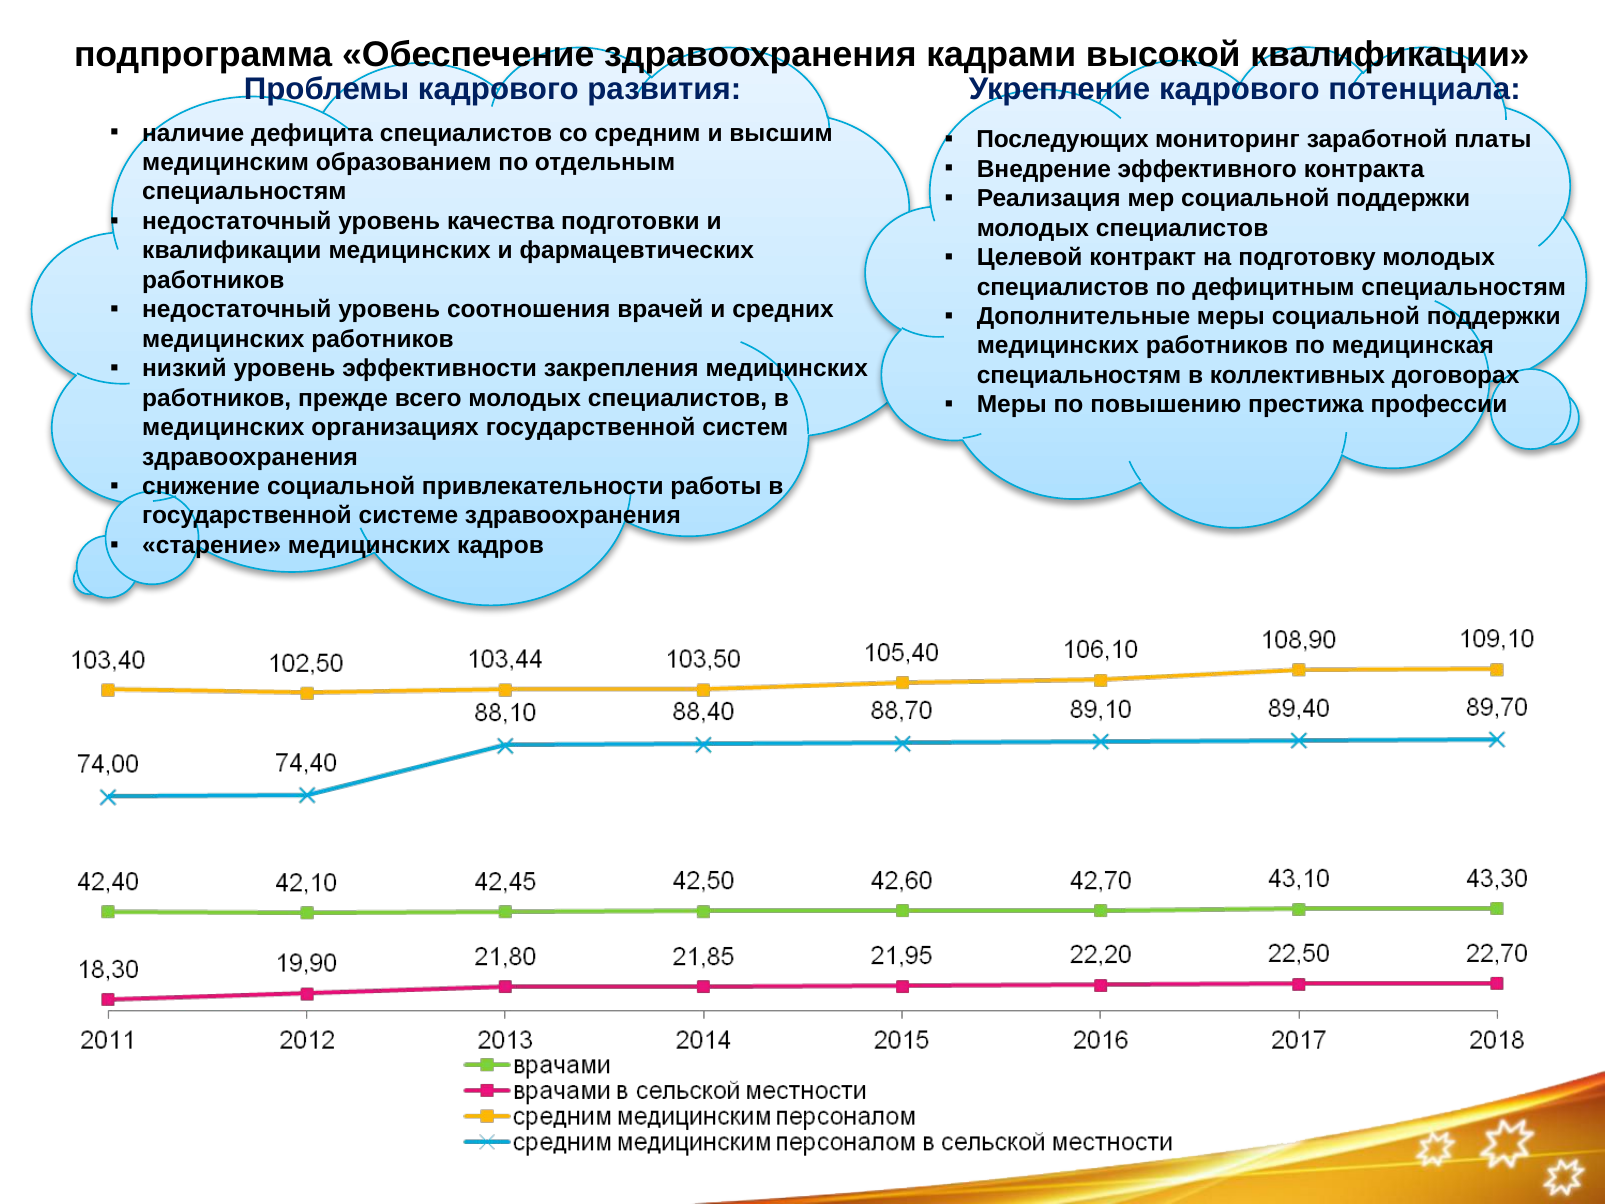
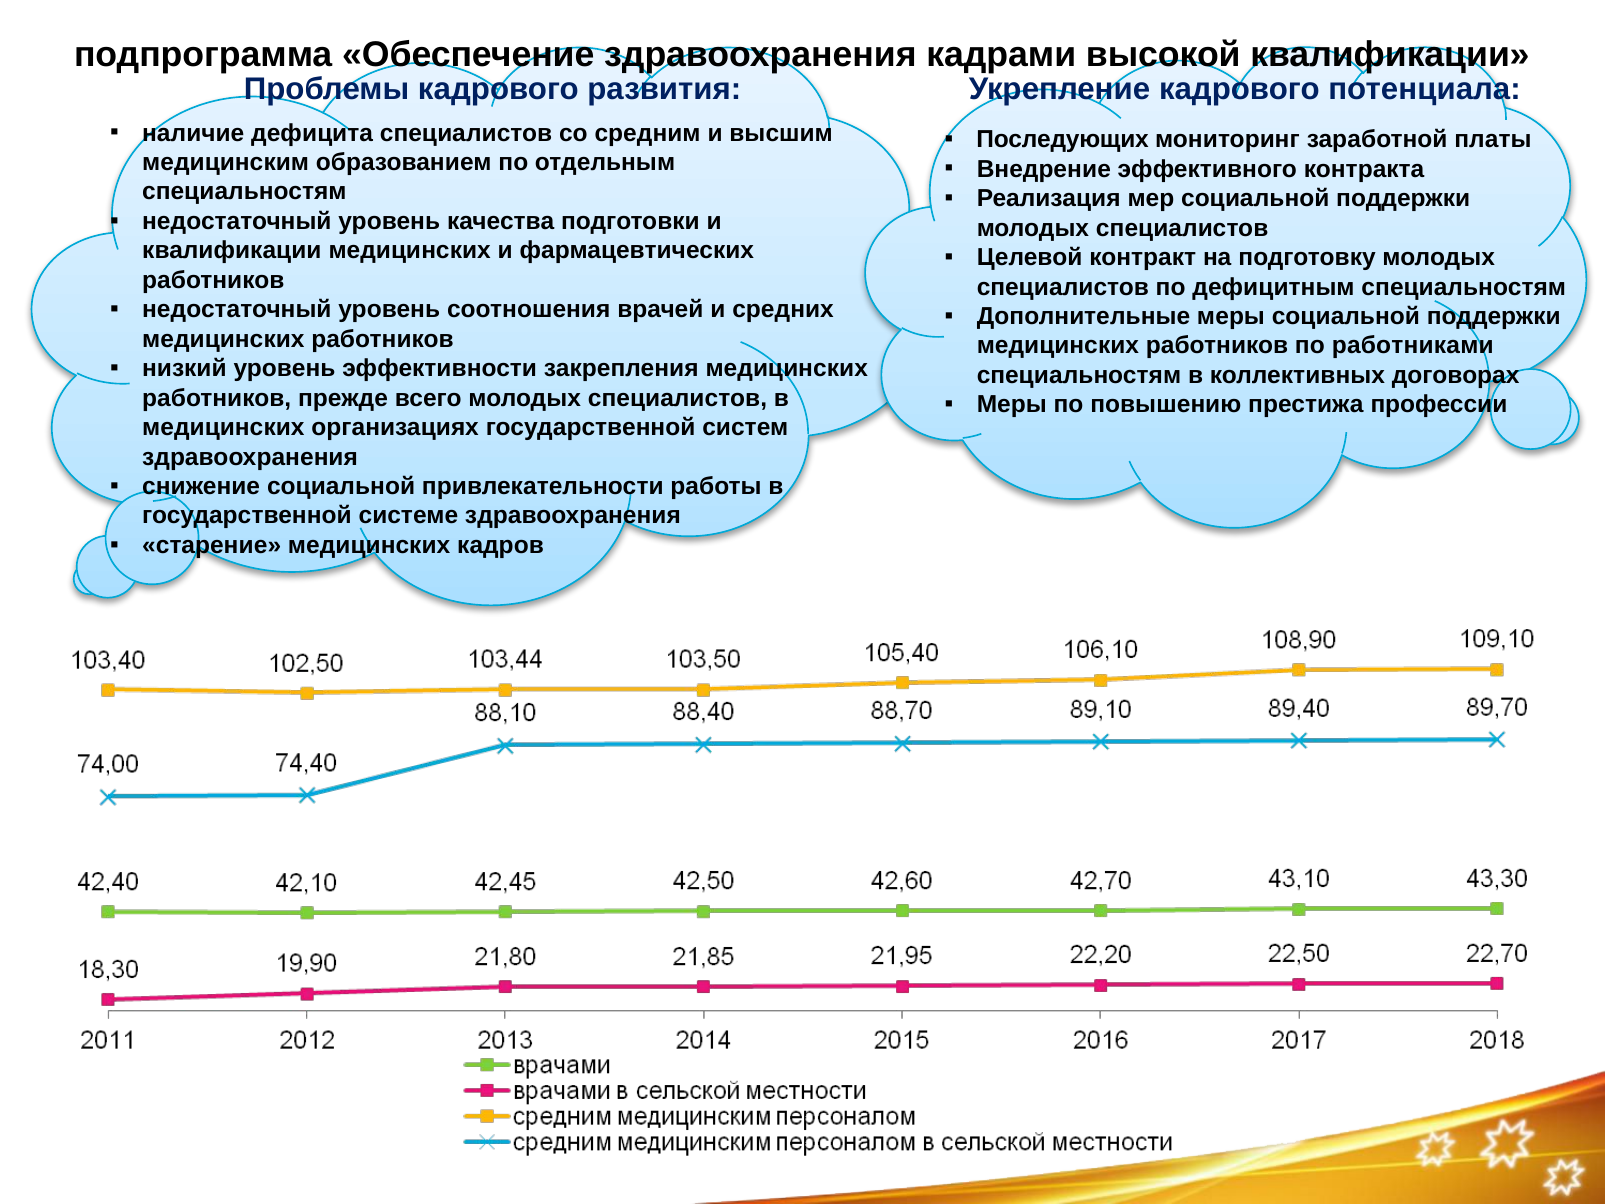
медицинская: медицинская -> работниками (1413, 346)
